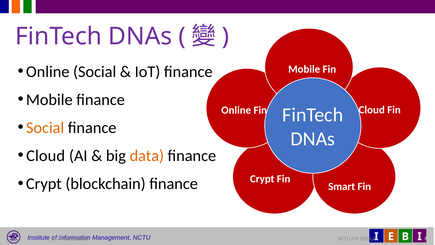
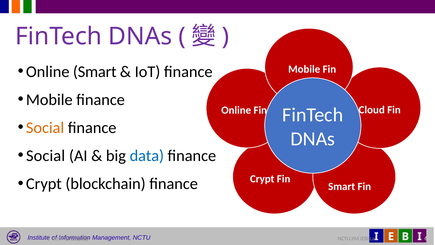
Online Social: Social -> Smart (95, 72)
Cloud: Cloud -> Social (46, 156)
data colour: orange -> blue (147, 156)
